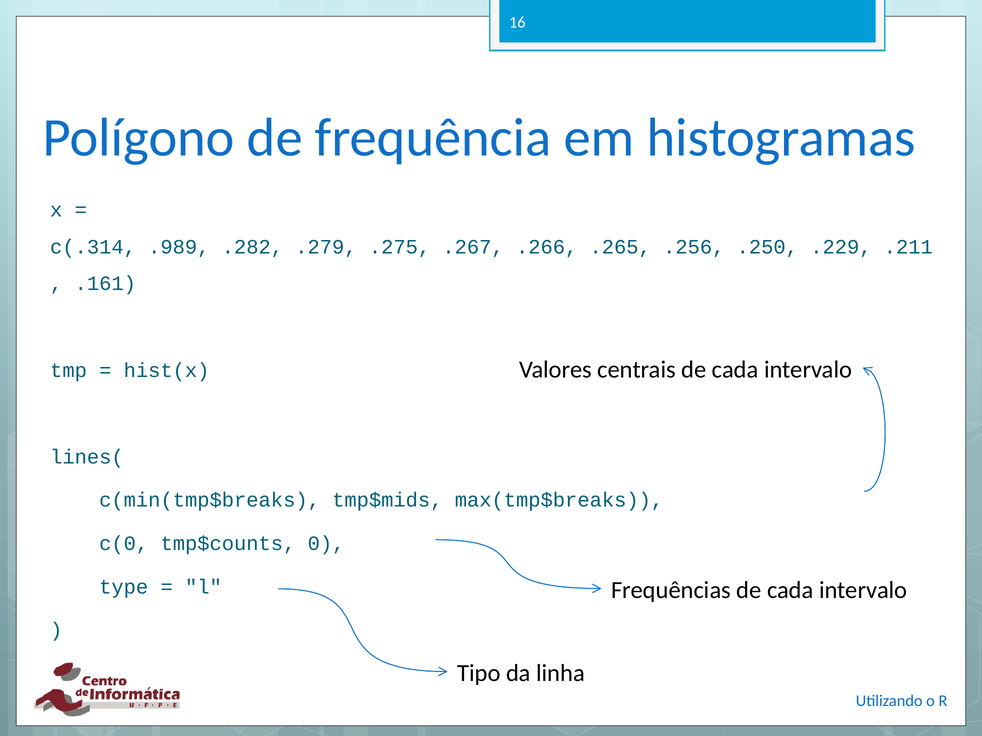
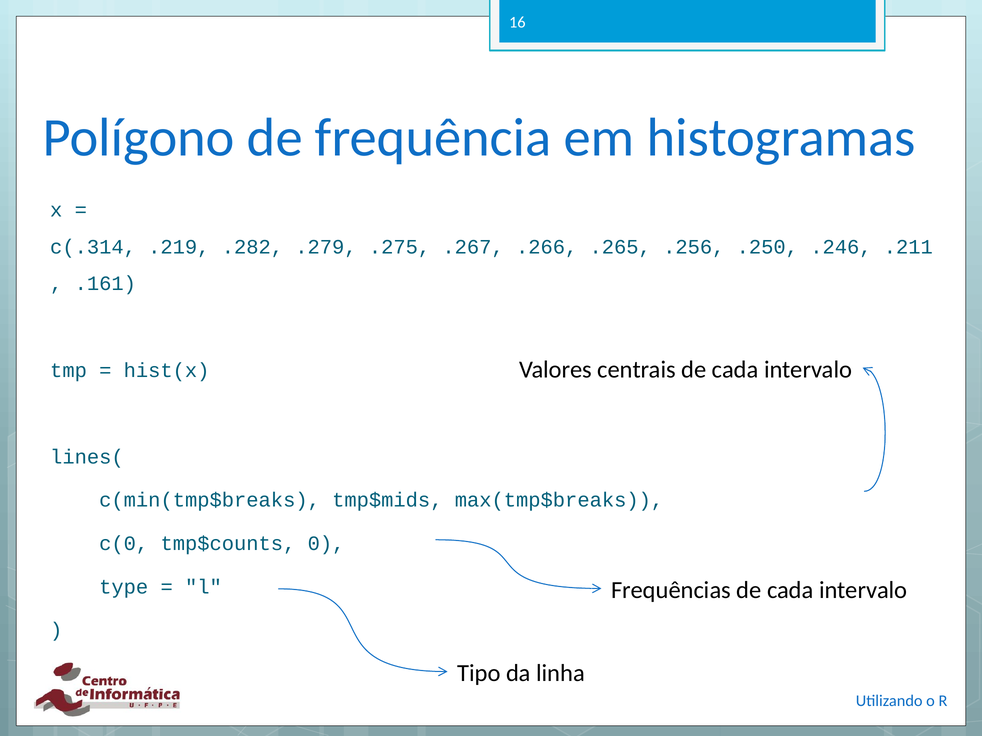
.989: .989 -> .219 (179, 247)
.229: .229 -> .246 (841, 247)
